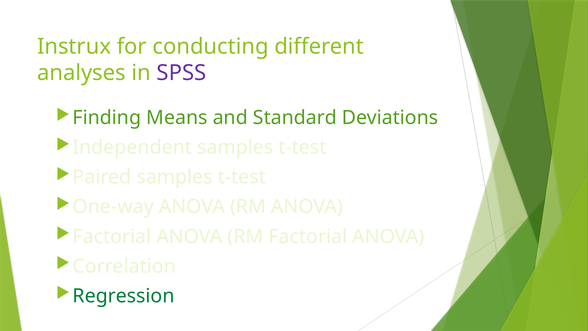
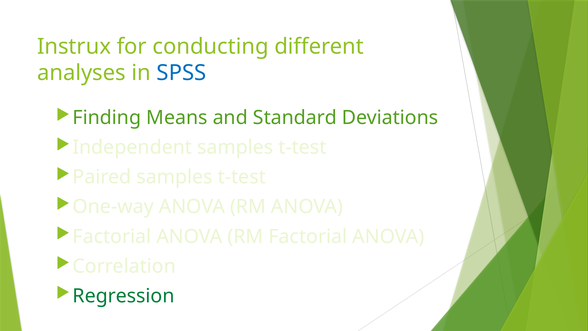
SPSS colour: purple -> blue (181, 73)
